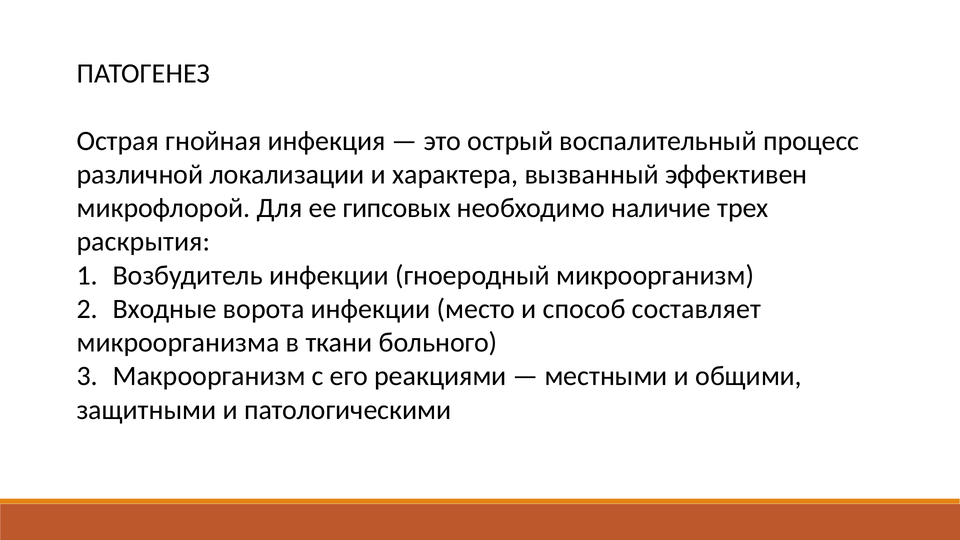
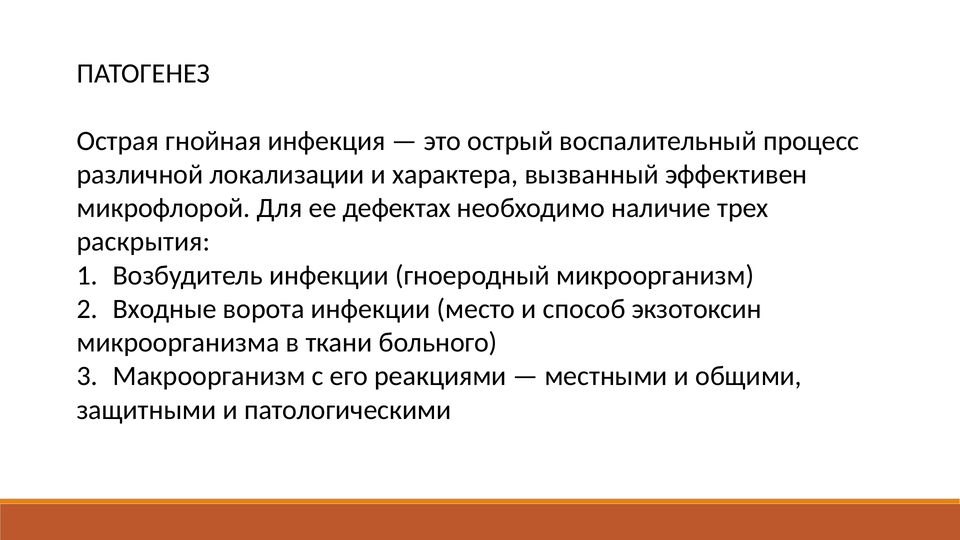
гипсовых: гипсовых -> дефектах (397, 208)
составляет: составляет -> экзотоксин (697, 309)
